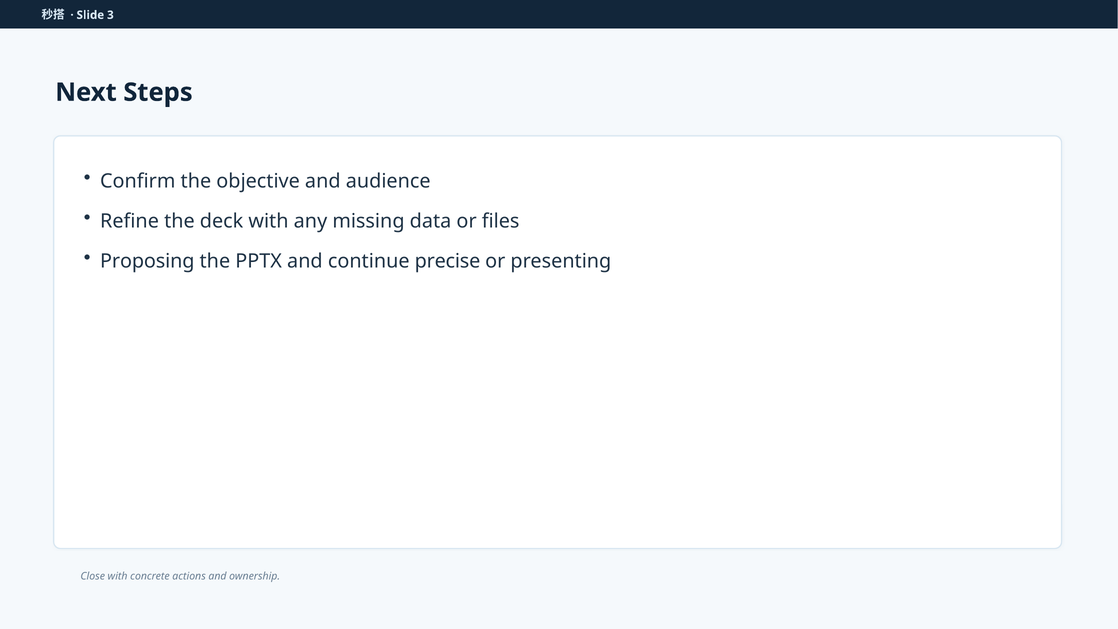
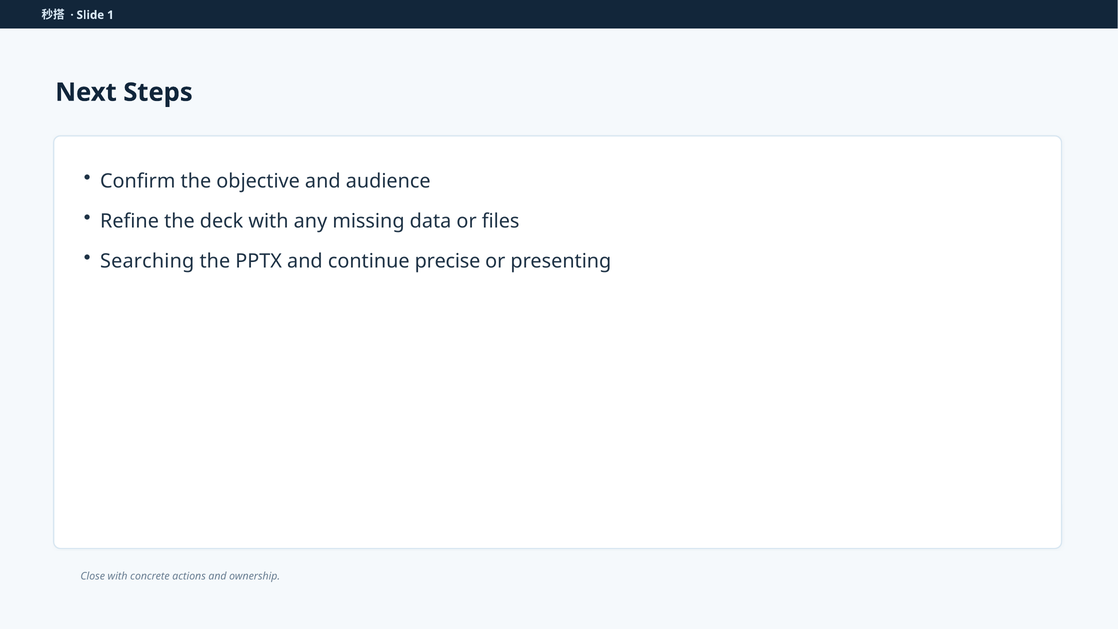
3: 3 -> 1 (110, 15)
Proposing: Proposing -> Searching (147, 261)
